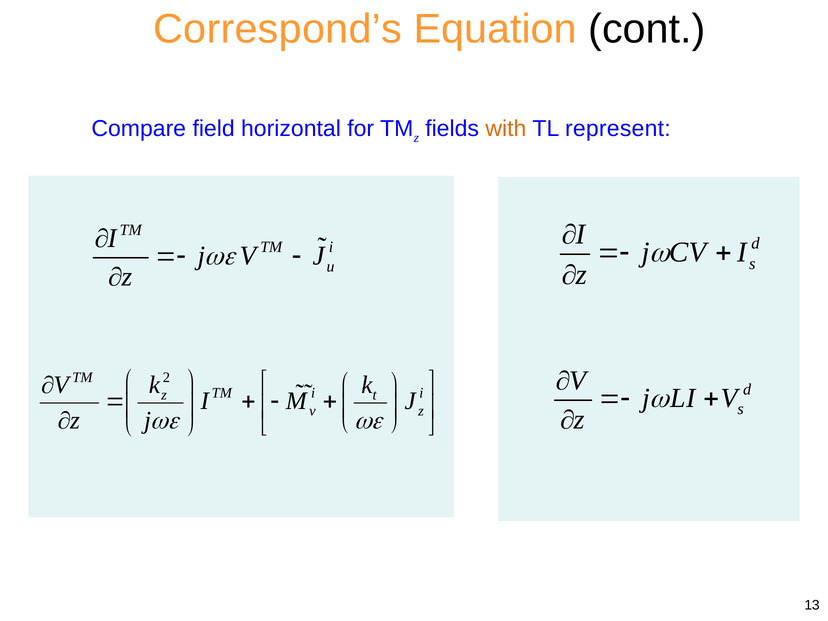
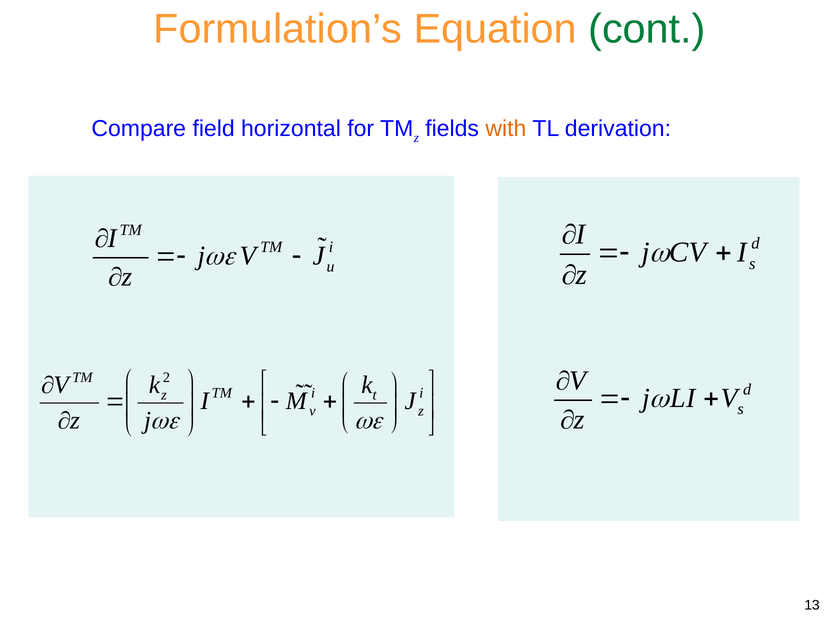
Correspond’s: Correspond’s -> Formulation’s (278, 29)
cont colour: black -> green (647, 29)
represent: represent -> derivation (618, 129)
